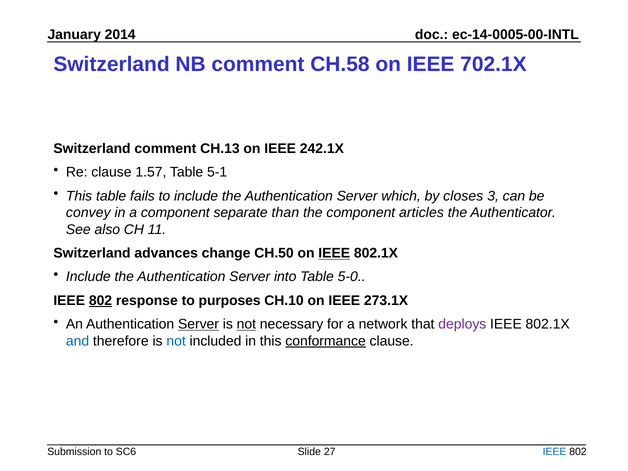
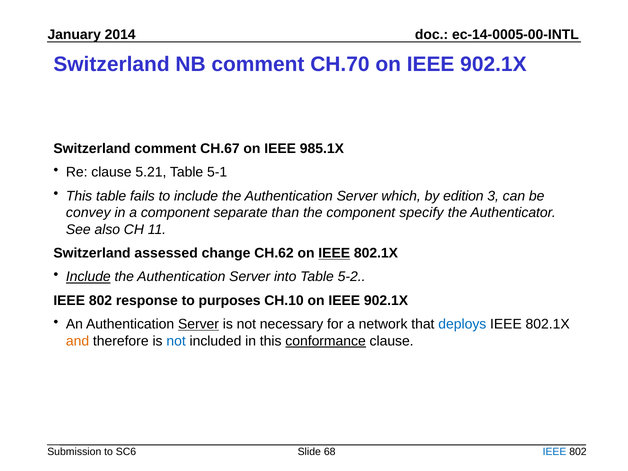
CH.58: CH.58 -> CH.70 (340, 64)
702.1X: 702.1X -> 902.1X (493, 64)
CH.13: CH.13 -> CH.67 (220, 149)
242.1X: 242.1X -> 985.1X (322, 149)
1.57: 1.57 -> 5.21 (151, 172)
closes: closes -> edition (463, 196)
articles: articles -> specify (421, 213)
advances: advances -> assessed (166, 253)
CH.50: CH.50 -> CH.62 (274, 253)
Include underline: none -> present (88, 277)
5-0: 5-0 -> 5-2 (352, 277)
802 underline: present -> none (101, 301)
CH.10 on IEEE 273.1X: 273.1X -> 902.1X (386, 301)
not underline: present -> none (246, 324)
deploys colour: purple -> blue (462, 324)
and colour: blue -> orange (78, 341)
27: 27 -> 68 (330, 452)
